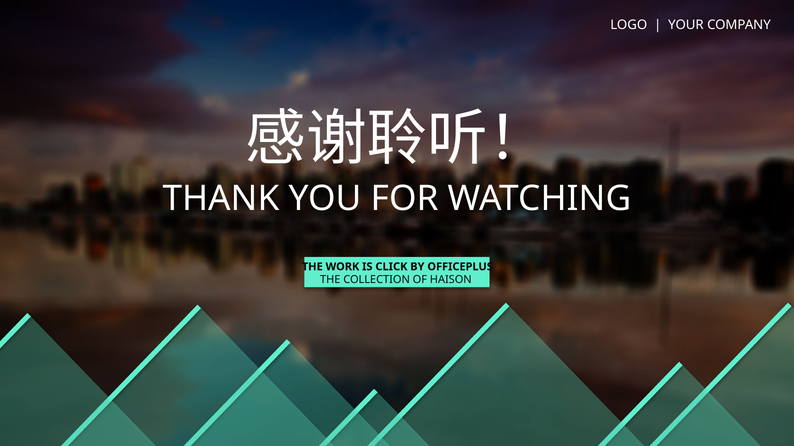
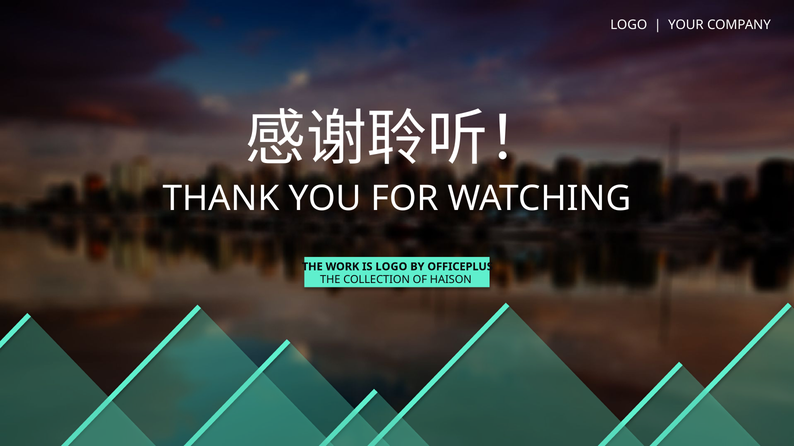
IS CLICK: CLICK -> LOGO (391, 267)
